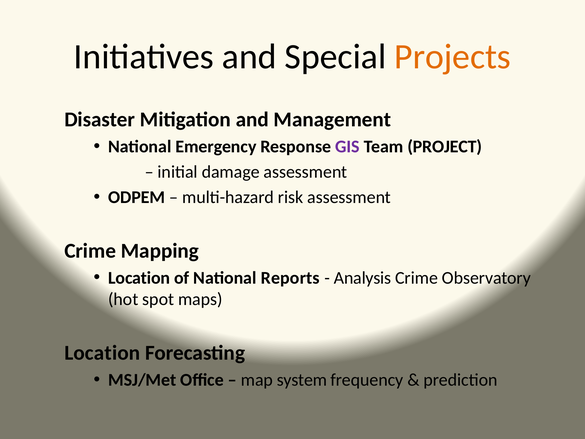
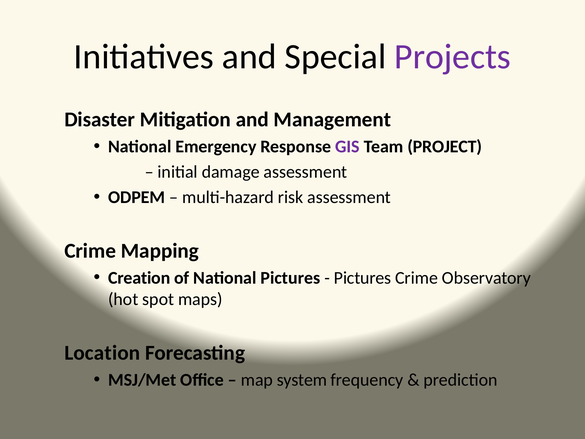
Projects colour: orange -> purple (453, 57)
Location: Location -> Creation (139, 278)
National Reports: Reports -> Pictures (290, 278)
Analysis: Analysis -> Pictures (363, 278)
